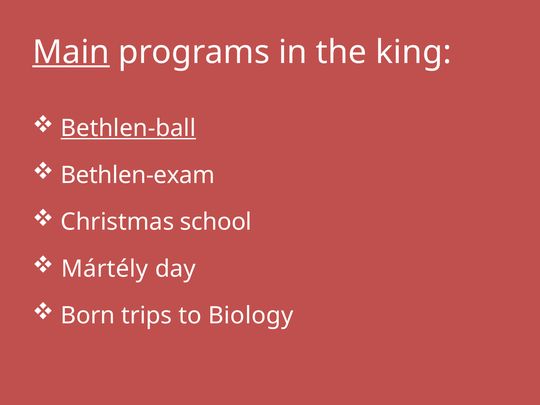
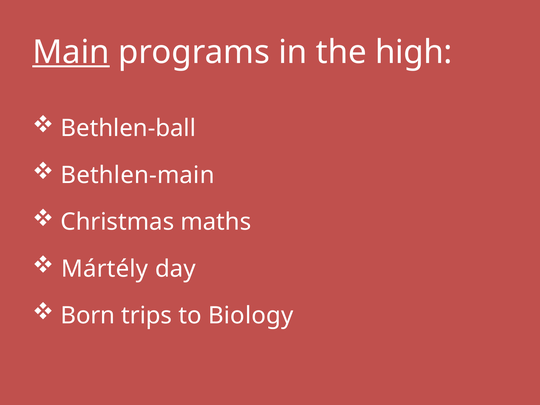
king: king -> high (414, 52)
Bethlen-ball underline: present -> none (128, 128)
Bethlen-exam: Bethlen-exam -> Bethlen-main (138, 175)
school: school -> maths (216, 222)
